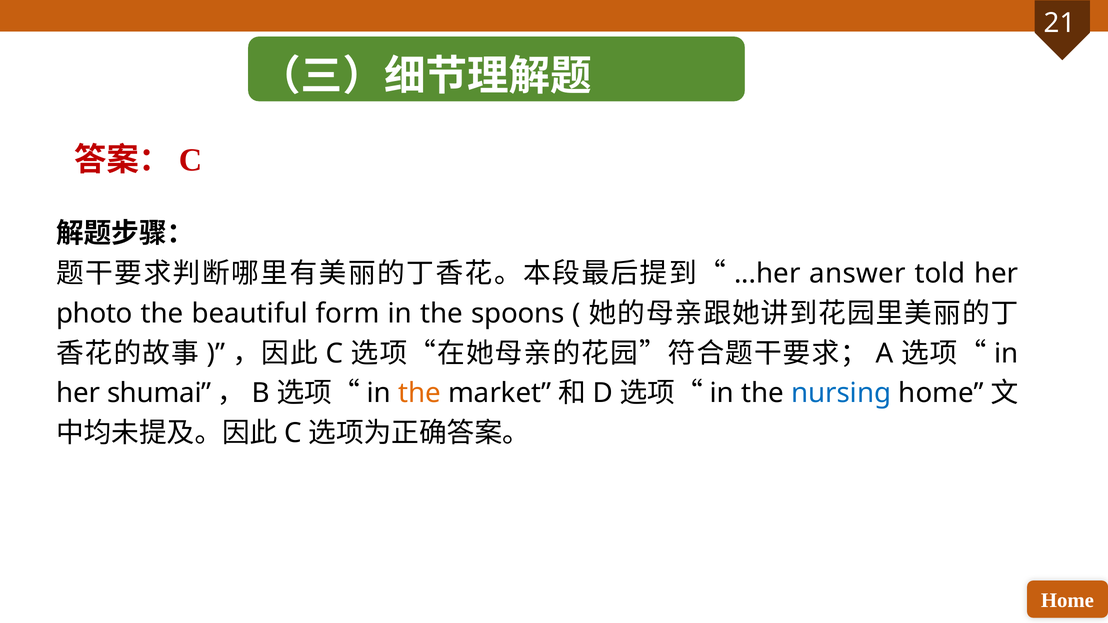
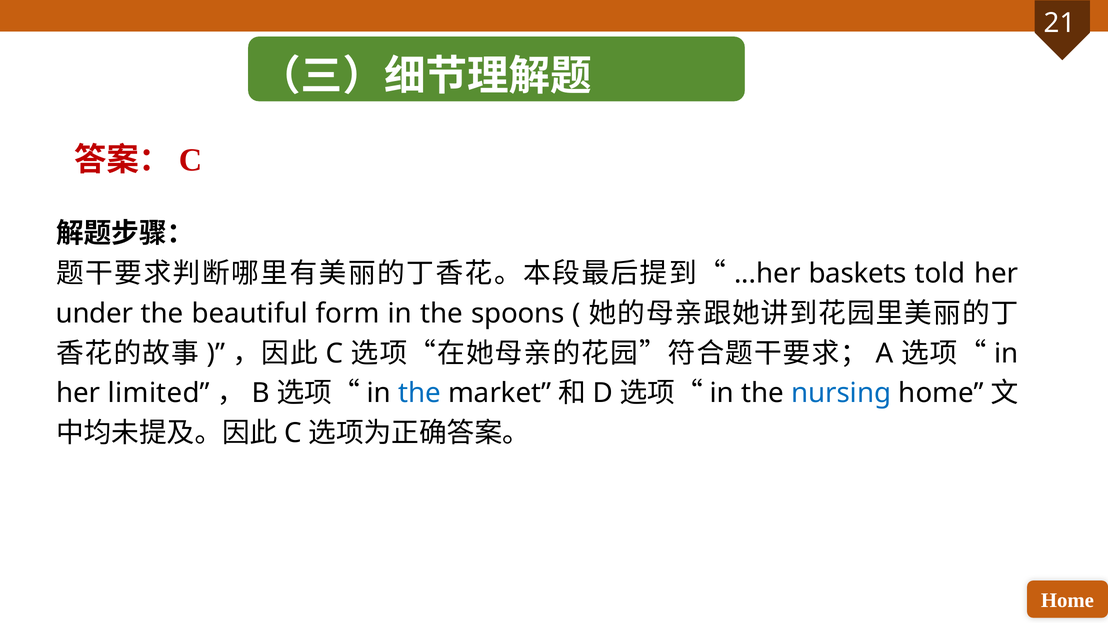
answer: answer -> baskets (858, 274)
photo: photo -> under (94, 314)
shumai: shumai -> limited (159, 393)
the colour: orange -> blue (420, 393)
